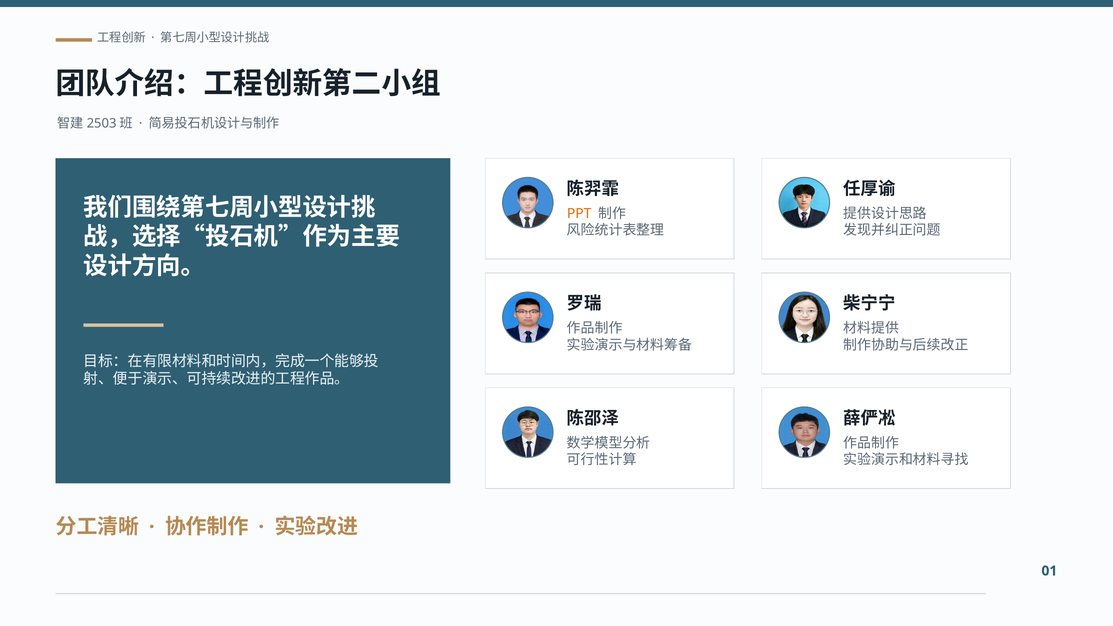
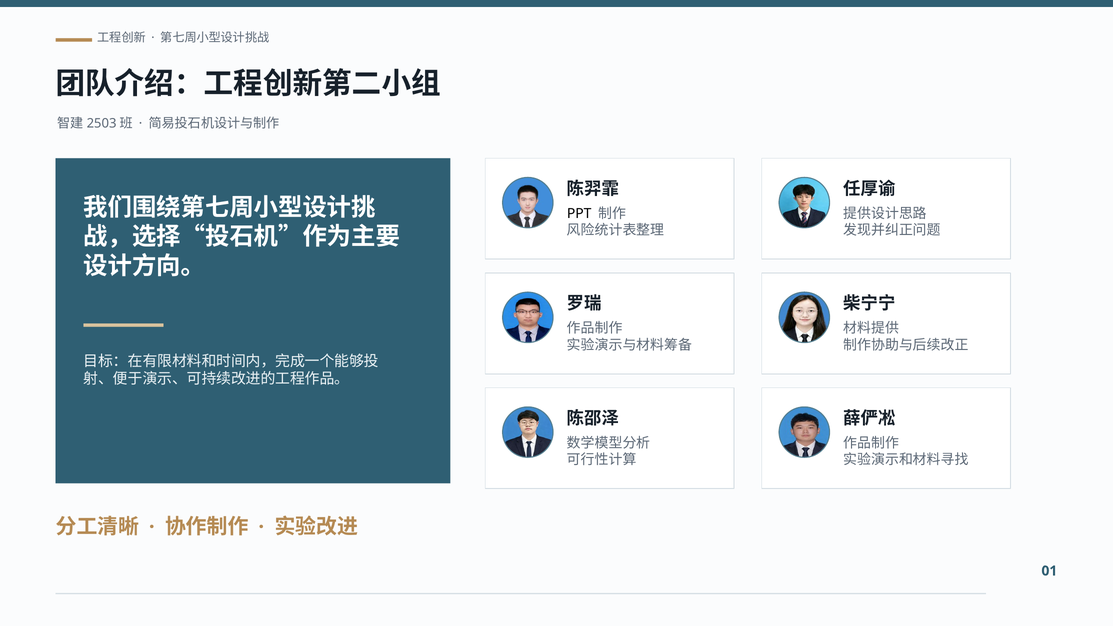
PPT colour: orange -> black (579, 214)
